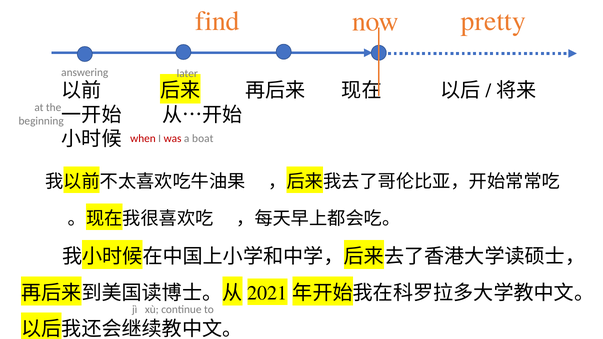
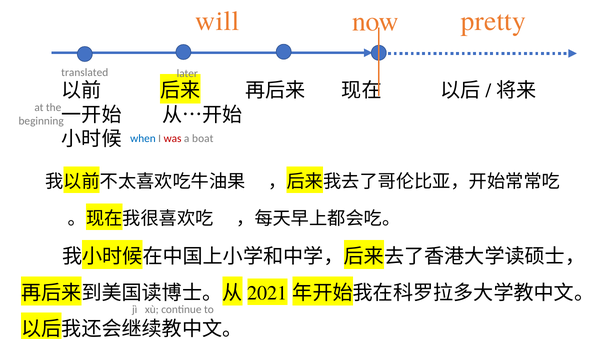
find: find -> will (217, 21)
answering: answering -> translated (85, 73)
when colour: red -> blue (143, 139)
